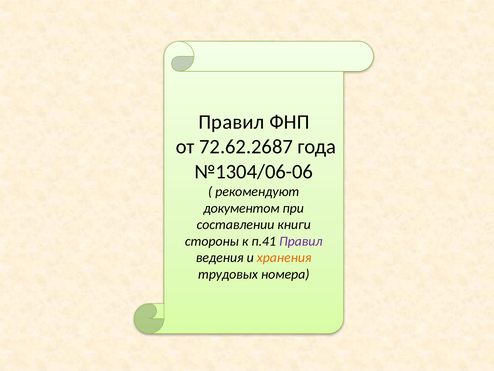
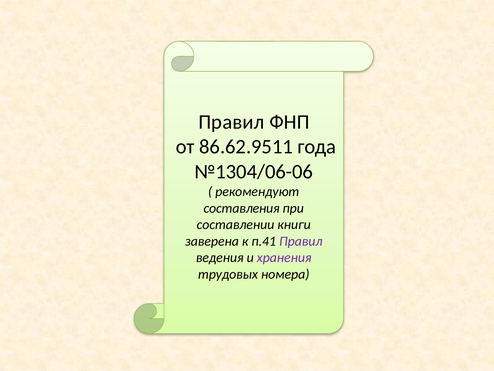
72.62.2687: 72.62.2687 -> 86.62.9511 (246, 147)
документом: документом -> составления (242, 208)
стороны: стороны -> заверена (212, 241)
хранения colour: orange -> purple (284, 257)
